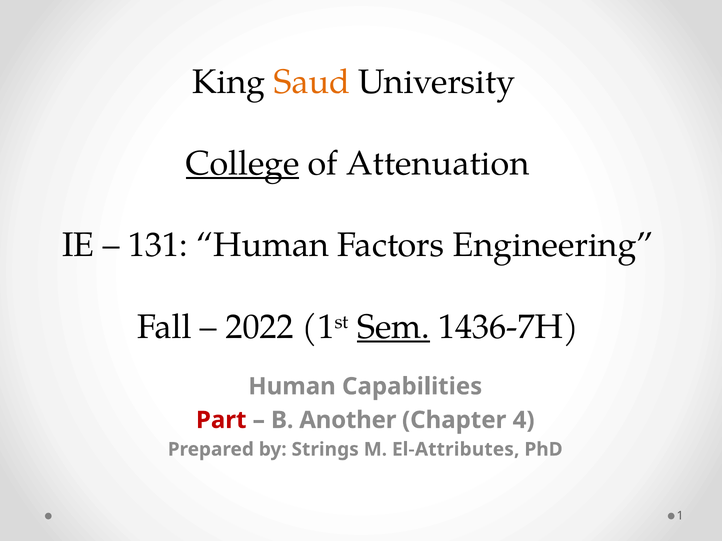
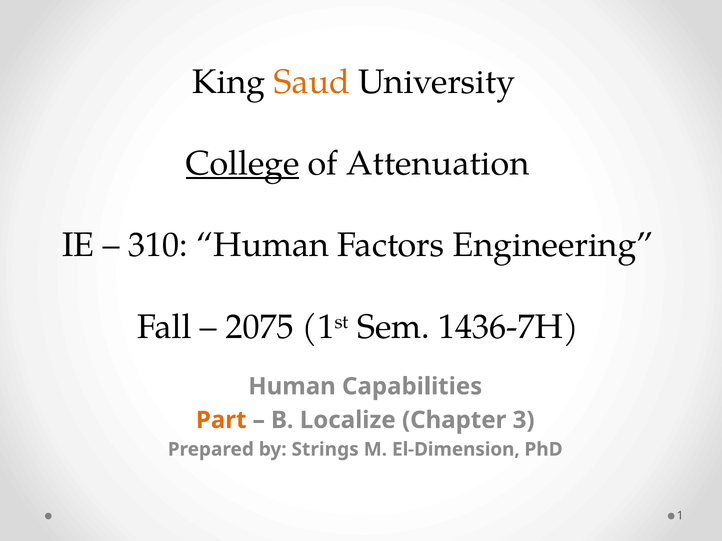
131: 131 -> 310 (158, 245)
2022: 2022 -> 2075 (260, 327)
Sem underline: present -> none (394, 327)
Part colour: red -> orange (221, 420)
Another: Another -> Localize (348, 420)
4: 4 -> 3 (524, 420)
El-Attributes: El-Attributes -> El-Dimension (456, 450)
